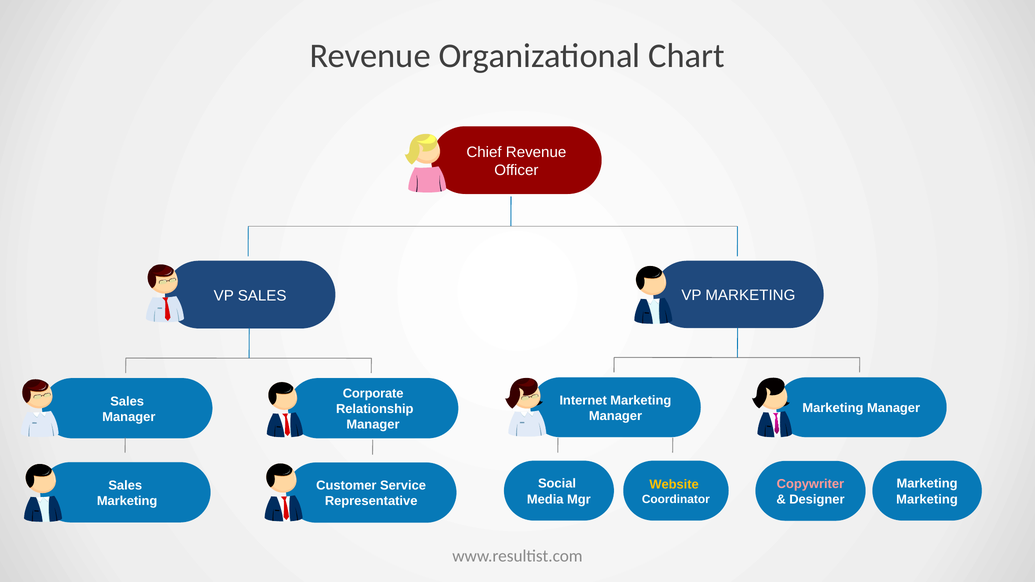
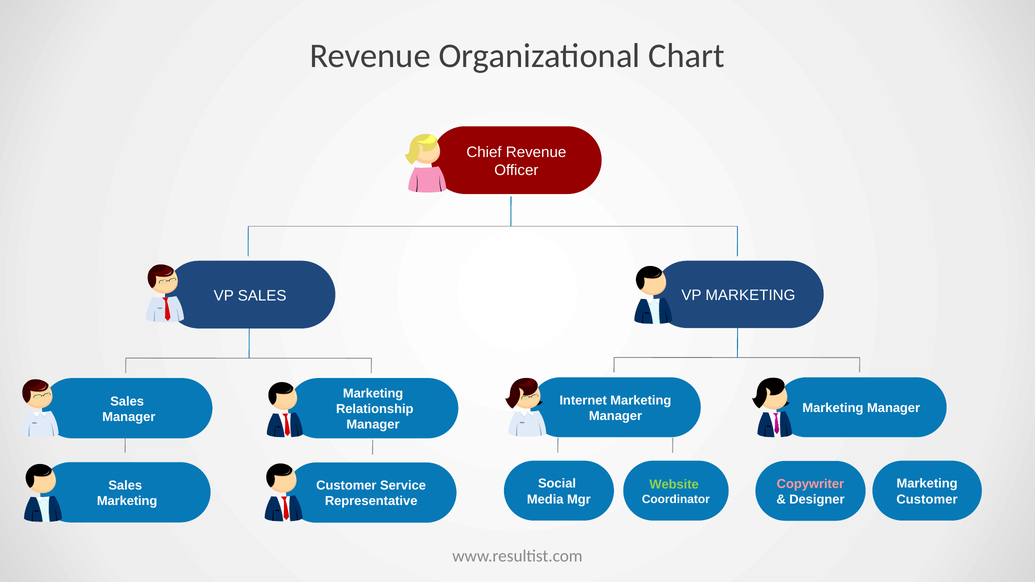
Corporate: Corporate -> Marketing (373, 394)
Website colour: yellow -> light green (674, 485)
Marketing: Marketing -> Customer (927, 500)
